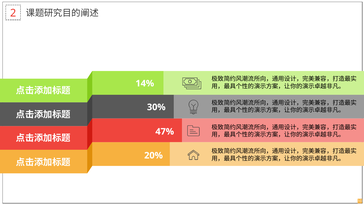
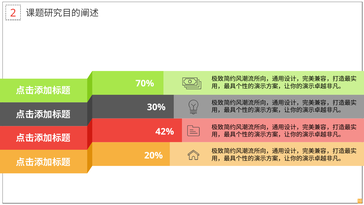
14%: 14% -> 70% (145, 83)
47%: 47% -> 42% (165, 131)
